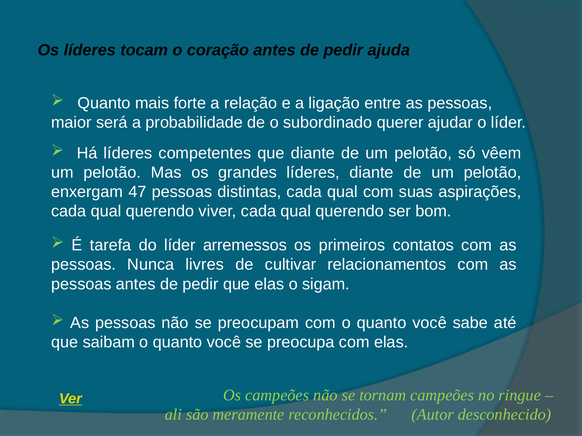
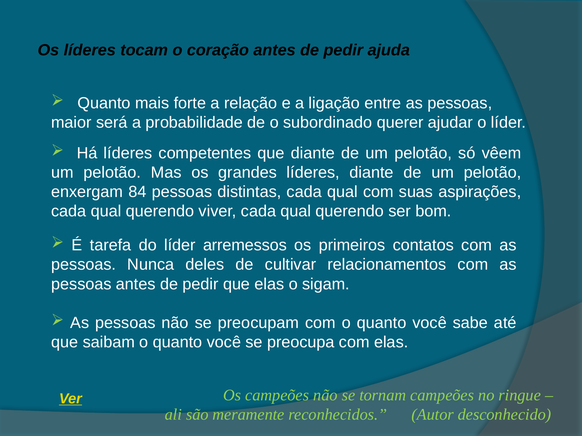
47: 47 -> 84 (137, 192)
livres: livres -> deles (205, 265)
